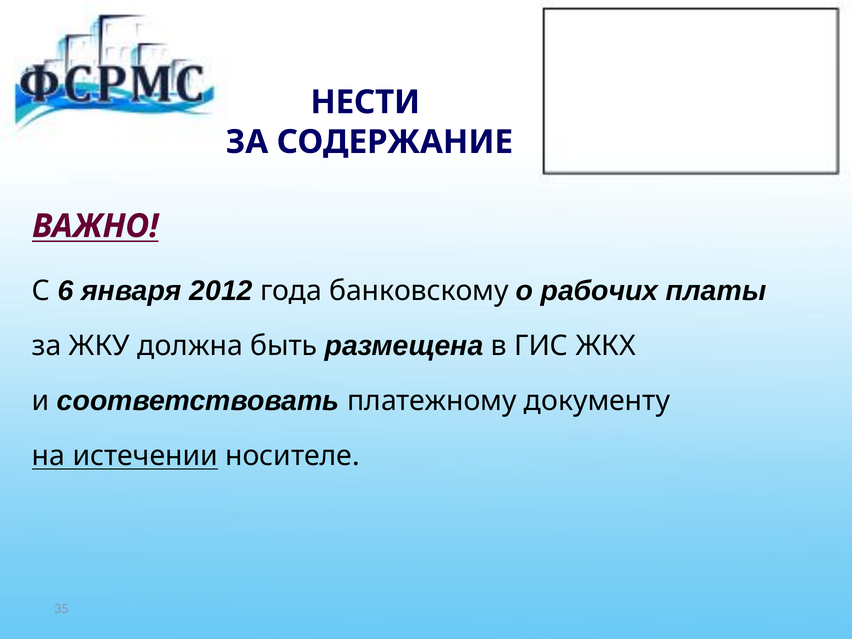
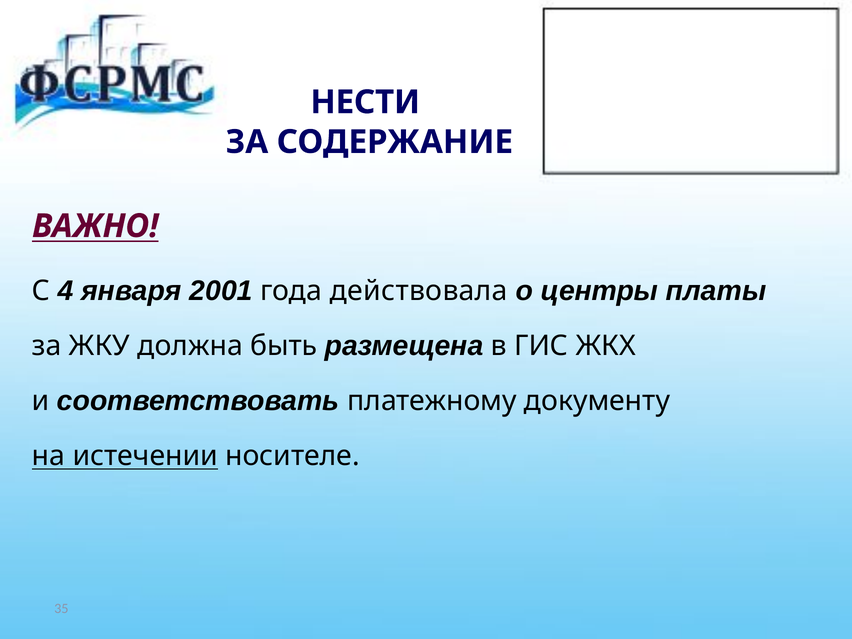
6: 6 -> 4 (65, 291)
2012: 2012 -> 2001 (221, 291)
банковскому: банковскому -> действовала (419, 291)
рабочих: рабочих -> центры (600, 291)
